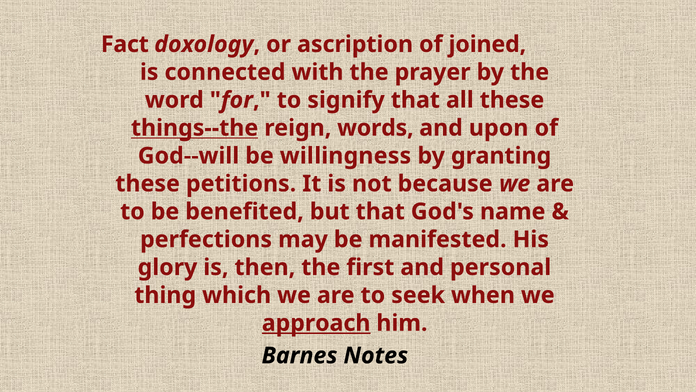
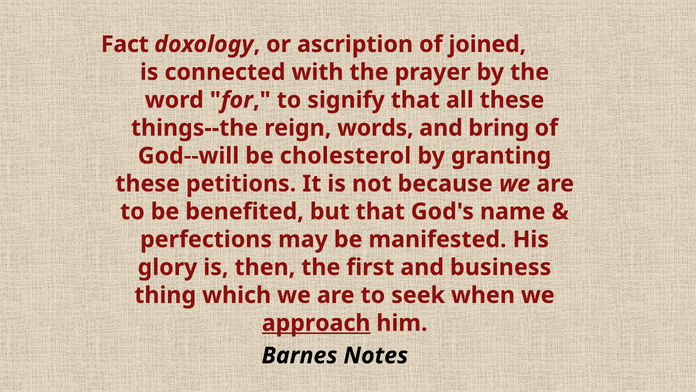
things--the underline: present -> none (195, 128)
upon: upon -> bring (499, 128)
willingness: willingness -> cholesterol (346, 156)
personal: personal -> business (501, 267)
